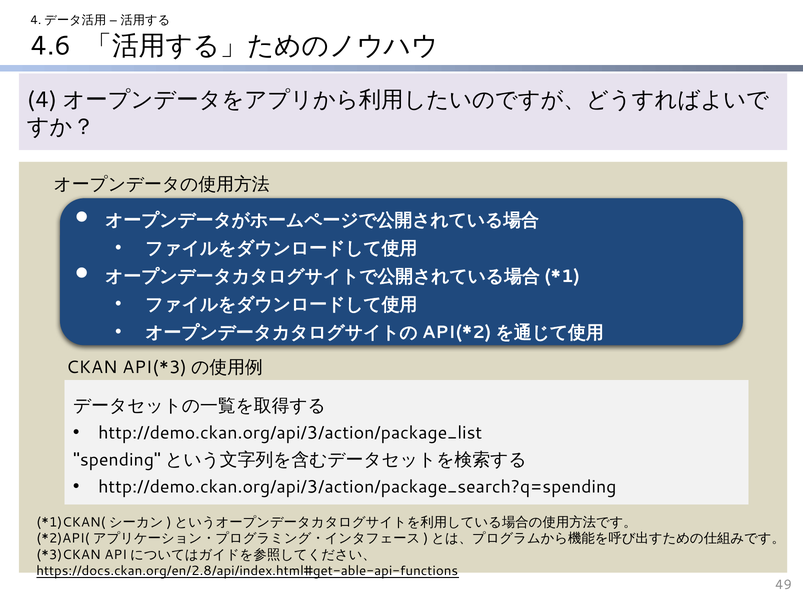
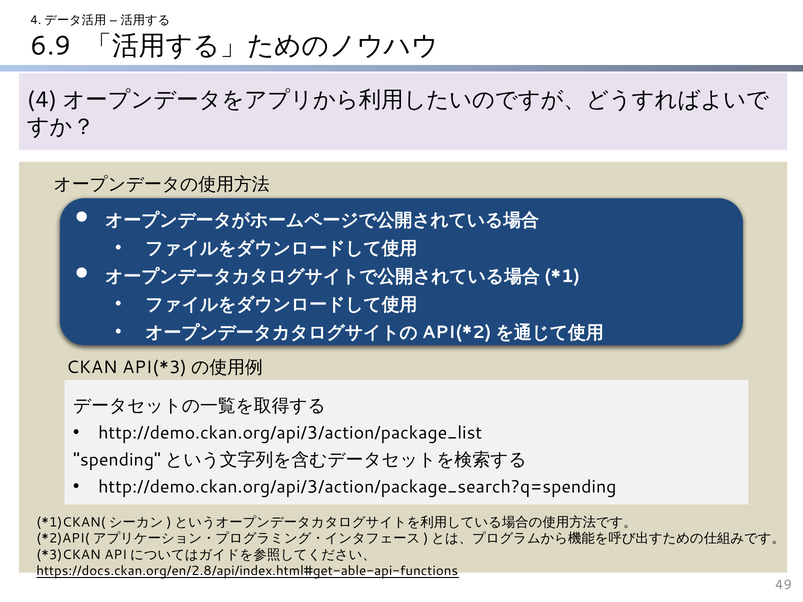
4.6: 4.6 -> 6.9 (51, 46)
